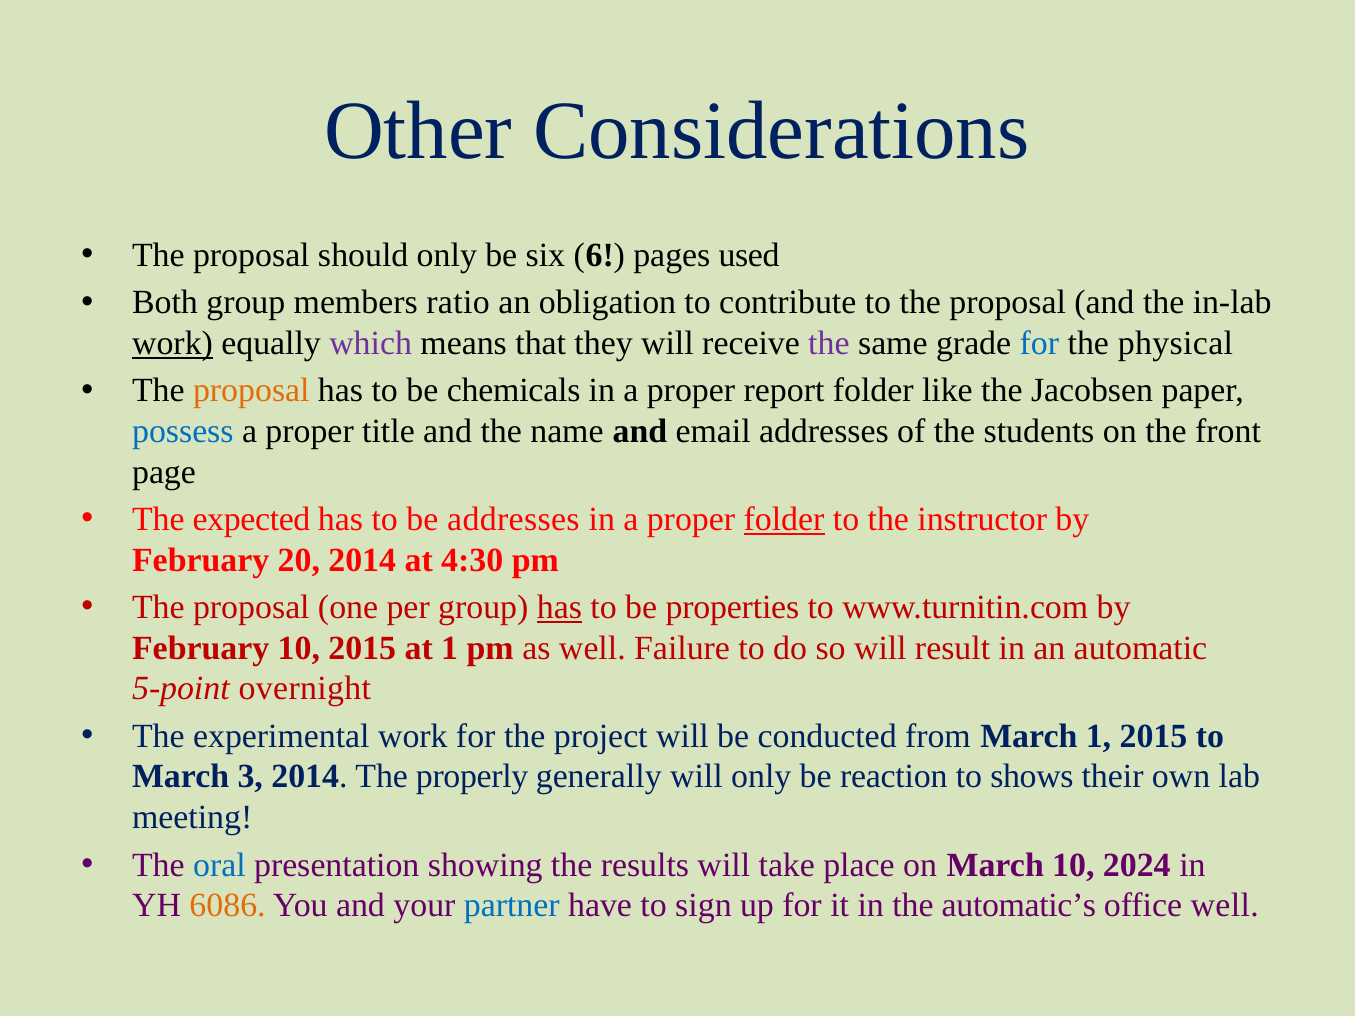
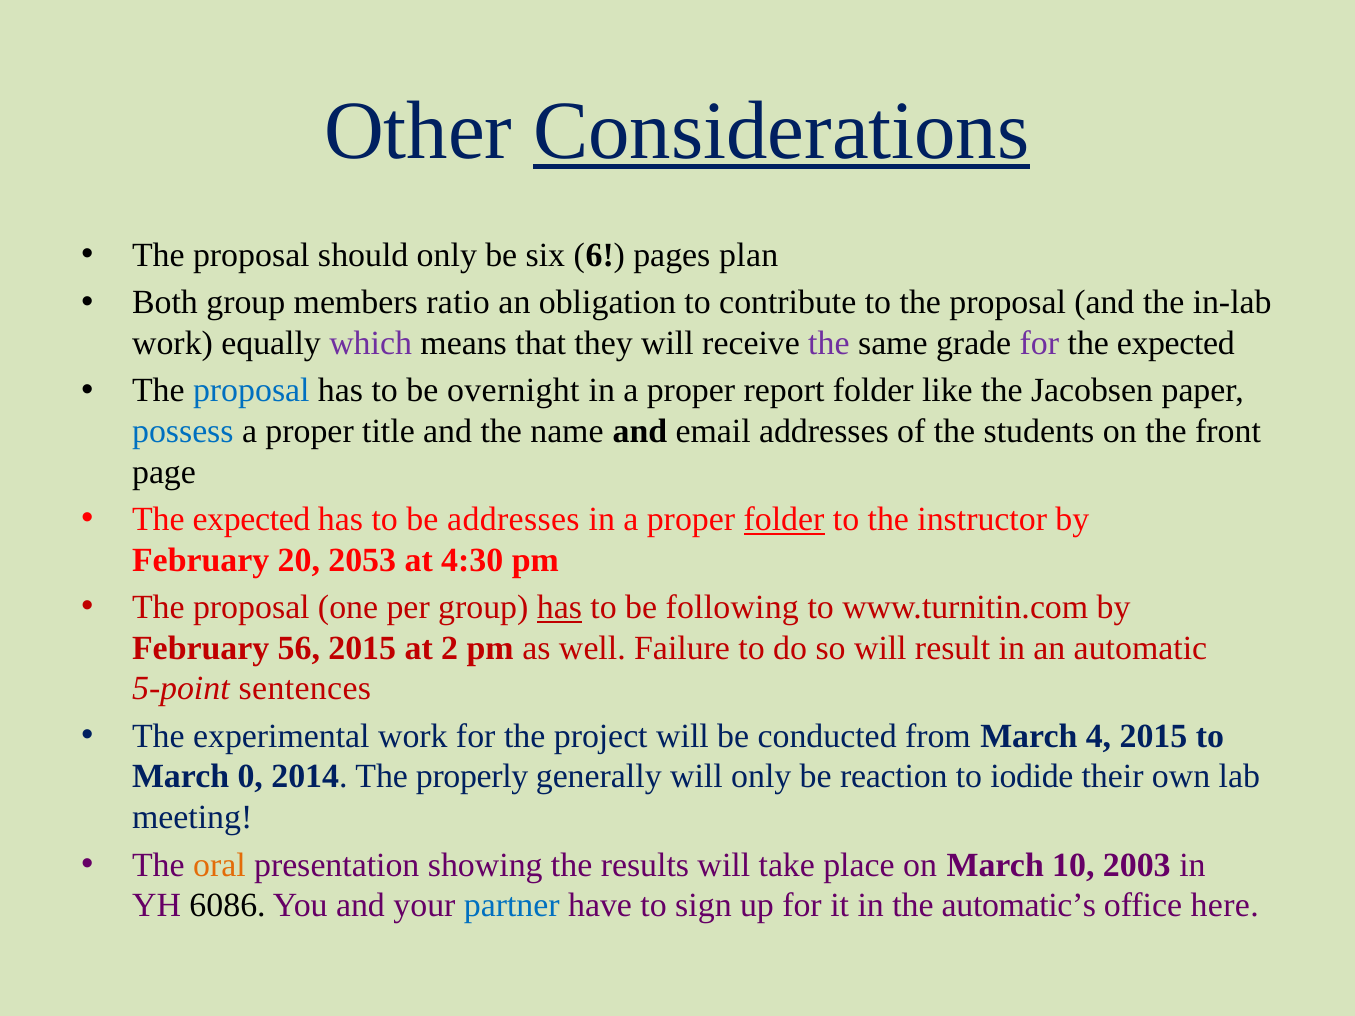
Considerations underline: none -> present (781, 131)
used: used -> plan (749, 255)
work underline: present -> none (173, 343)
for colour: blue -> purple (1039, 343)
physical: physical -> expected (1176, 343)
proposal colour: orange -> blue (251, 391)
chemicals: chemicals -> overnight (513, 391)
20 2014: 2014 -> 2053 (362, 560)
properties: properties -> following (732, 608)
February 10: 10 -> 56 (299, 648)
at 1: 1 -> 2 (450, 648)
overnight: overnight -> sentences (305, 689)
March 1: 1 -> 4 (1098, 736)
3: 3 -> 0 (250, 777)
shows: shows -> iodide (1032, 777)
oral colour: blue -> orange (219, 865)
2024: 2024 -> 2003 (1137, 865)
6086 colour: orange -> black (228, 906)
office well: well -> here (1225, 906)
